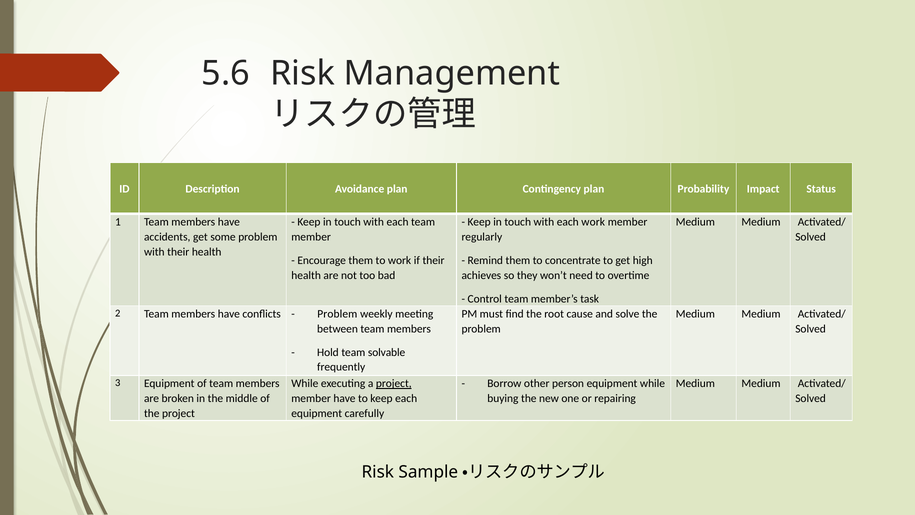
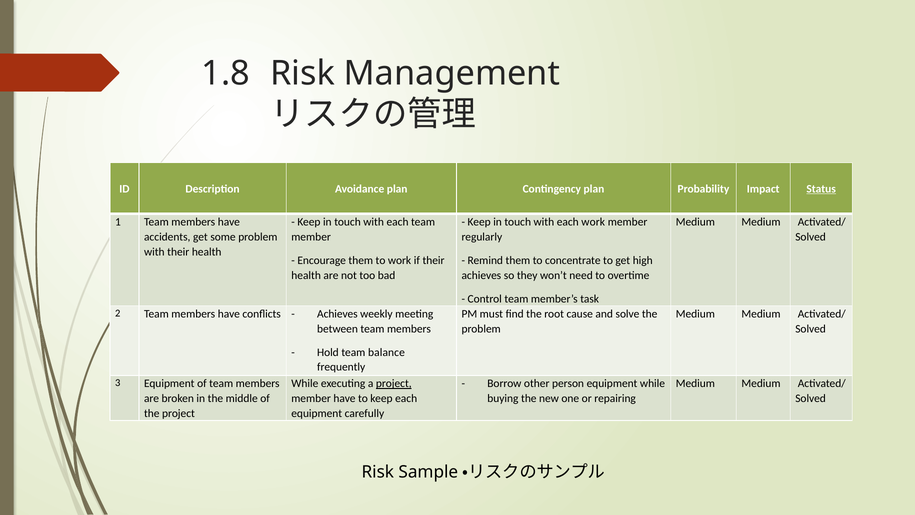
5.6: 5.6 -> 1.8 (226, 73)
Status underline: none -> present (821, 189)
Problem: Problem -> Achieves (337, 314)
solvable: solvable -> balance (386, 352)
